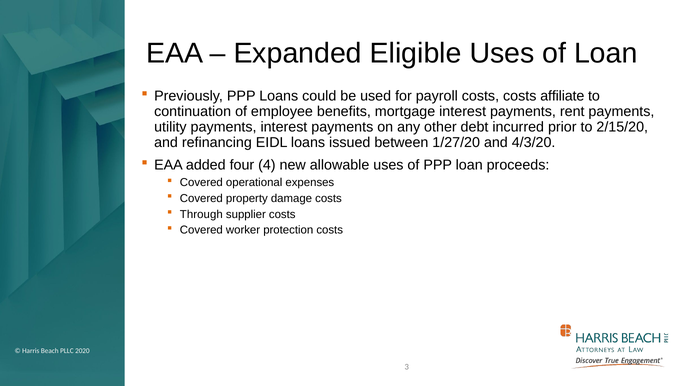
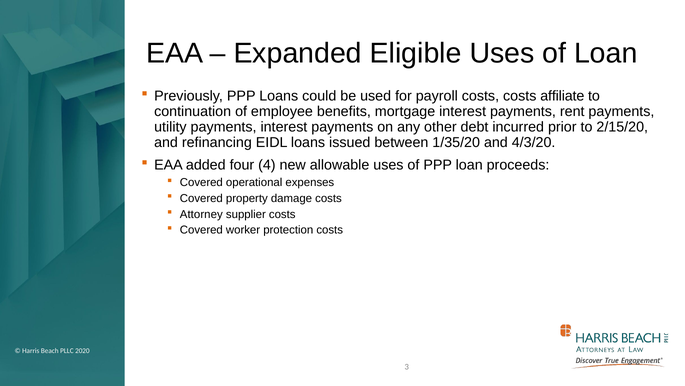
1/27/20: 1/27/20 -> 1/35/20 (456, 142)
Through: Through -> Attorney (201, 214)
